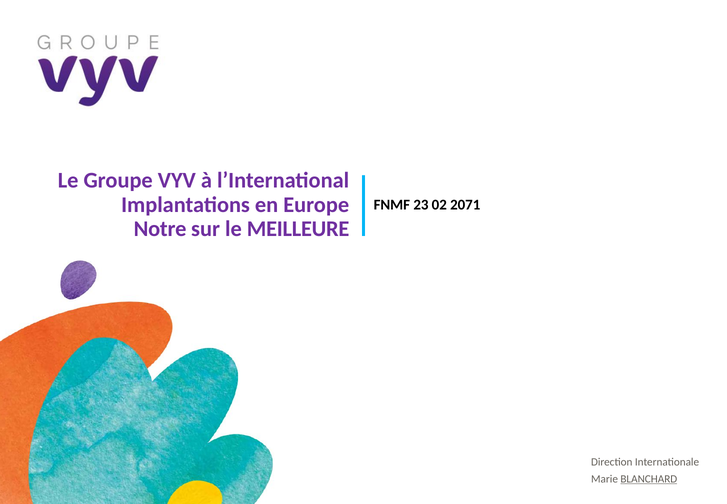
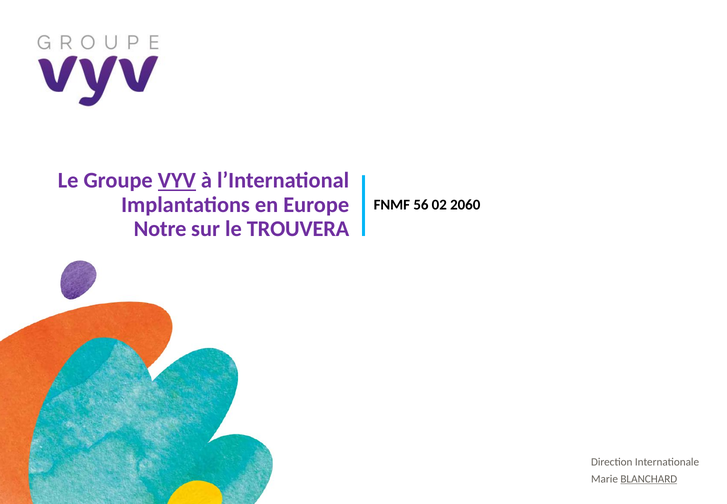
VYV underline: none -> present (177, 180)
23: 23 -> 56 (421, 204)
2071: 2071 -> 2060 (465, 204)
MEILLEURE: MEILLEURE -> TROUVERA (298, 229)
